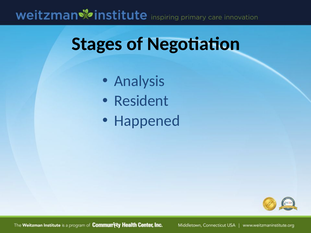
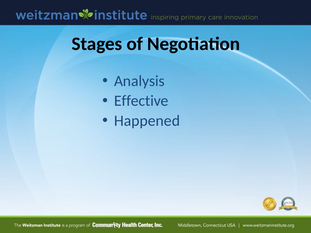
Resident: Resident -> Effective (141, 101)
